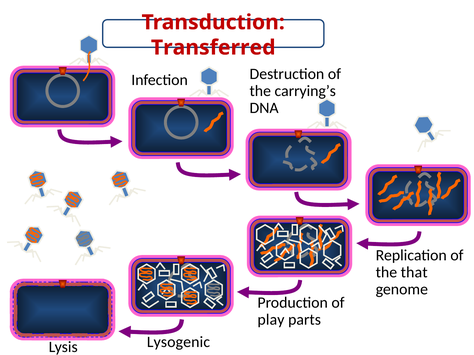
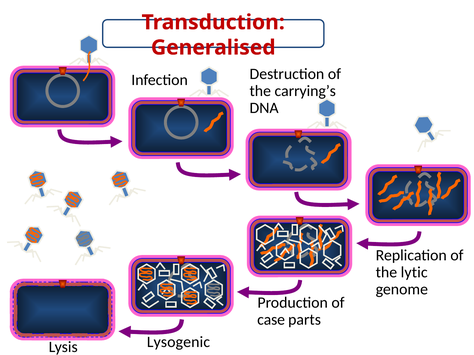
Transferred: Transferred -> Generalised (213, 48)
that: that -> lytic (414, 273)
play: play -> case (271, 320)
